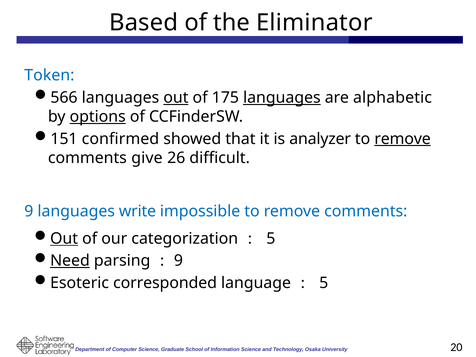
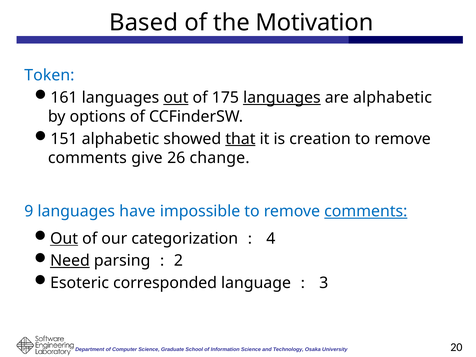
Eliminator: Eliminator -> Motivation (314, 22)
566: 566 -> 161 (64, 98)
options underline: present -> none (98, 117)
151 confirmed: confirmed -> alphabetic (120, 139)
that underline: none -> present (240, 139)
analyzer: analyzer -> creation (320, 139)
remove underline: present -> none (403, 139)
difficult: difficult -> change (220, 158)
write: write -> have (137, 211)
comments underline: none -> present (366, 211)
5: 5 -> 4 (271, 239)
9: 9 -> 2 (178, 261)
5: 5 -> 3 (324, 283)
